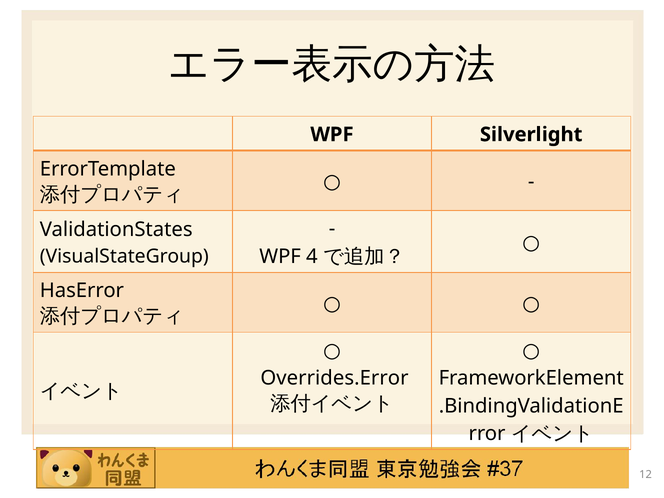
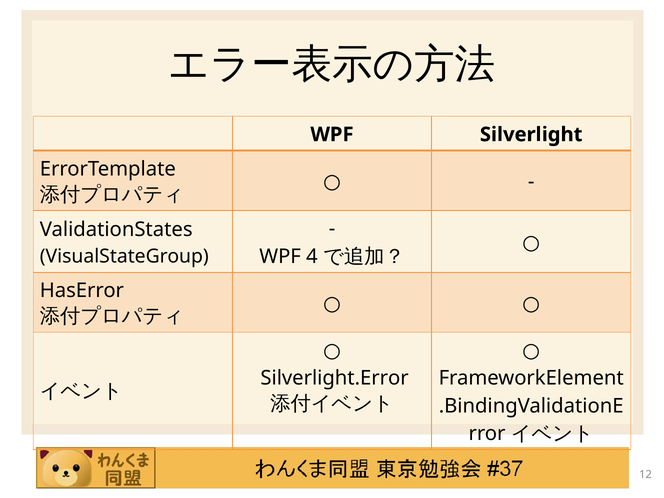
Overrides.Error: Overrides.Error -> Silverlight.Error (335, 378)
